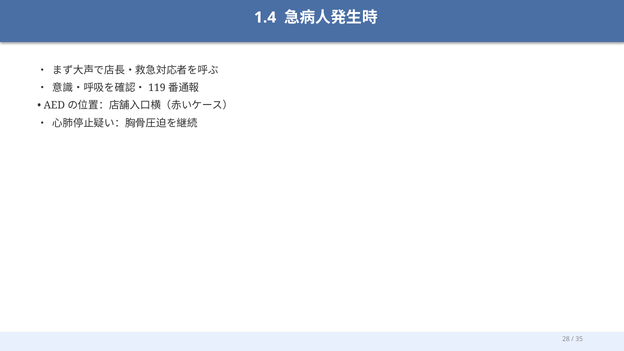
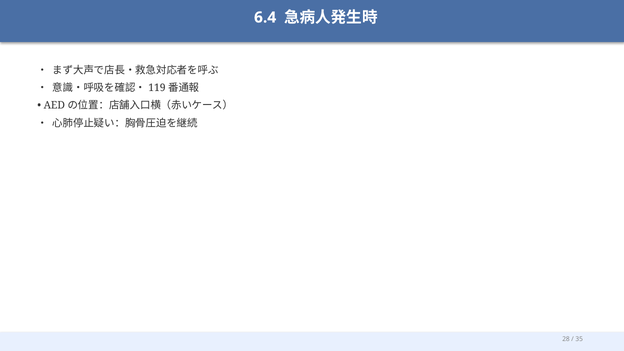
1.4: 1.4 -> 6.4 (265, 17)
